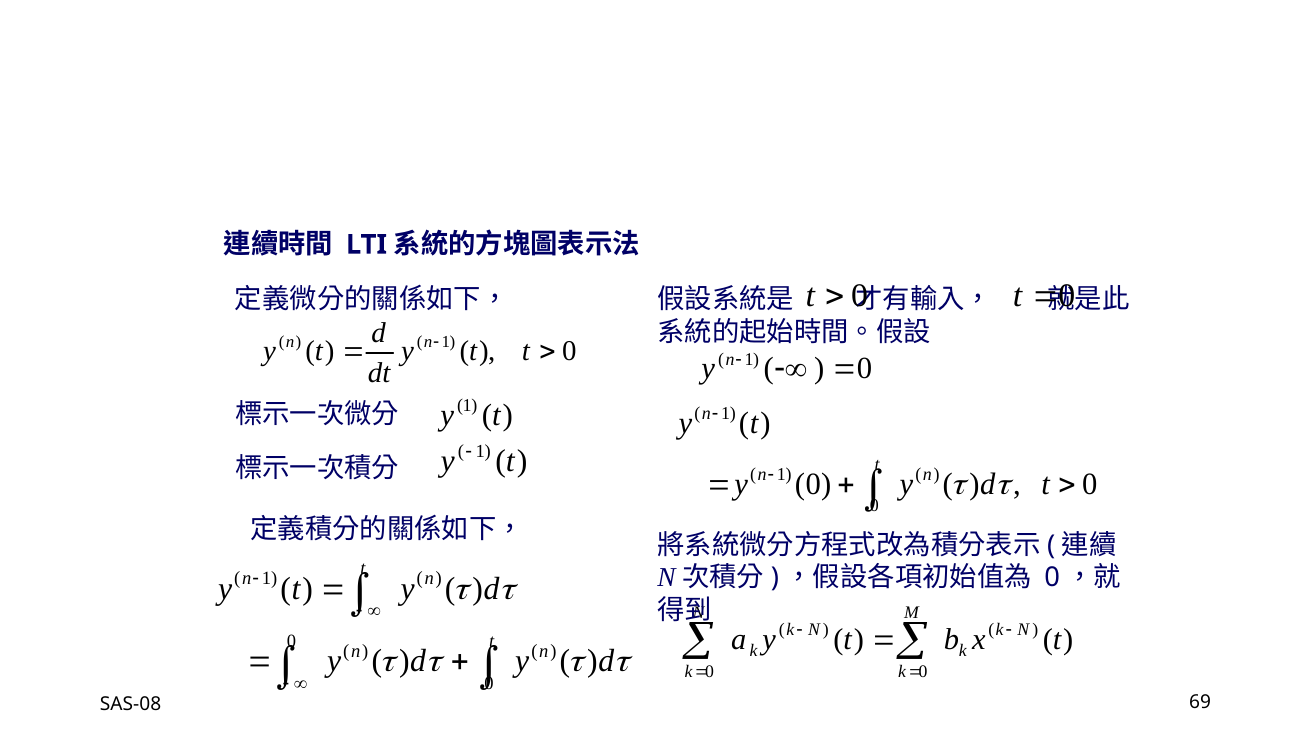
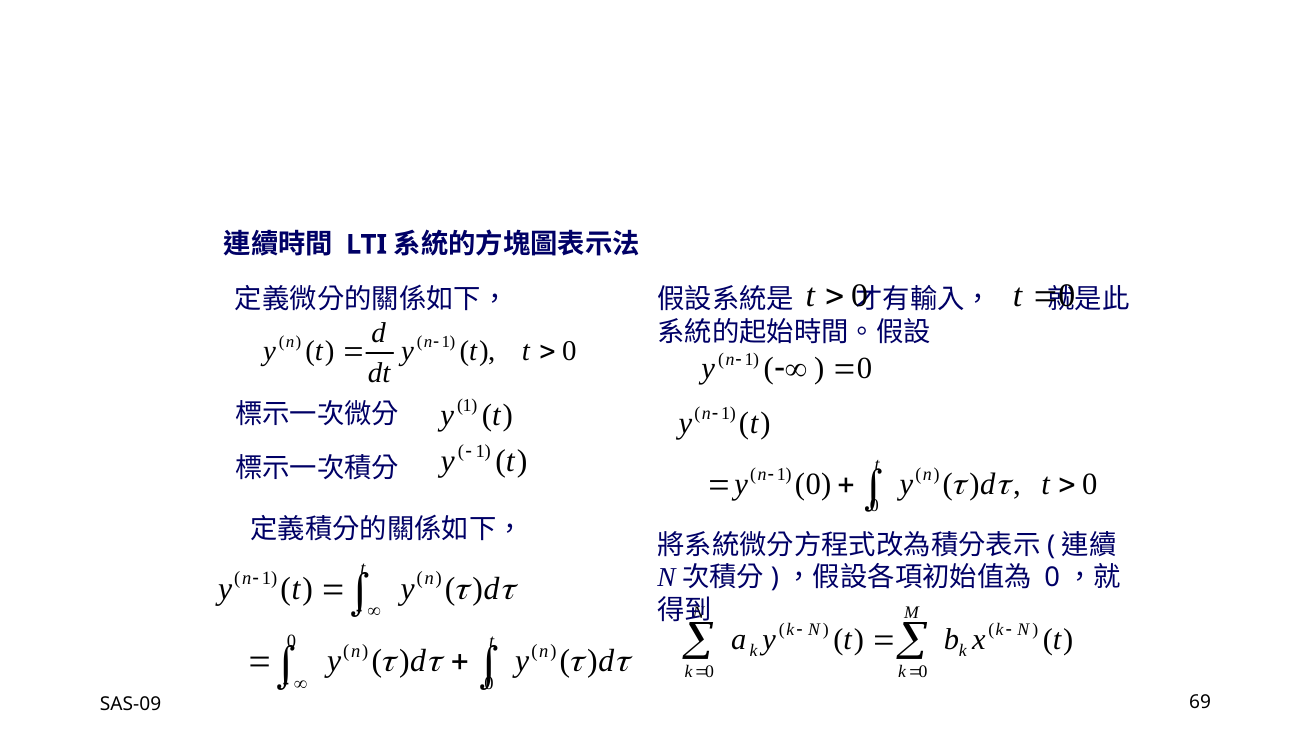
SAS-08: SAS-08 -> SAS-09 (131, 704)
